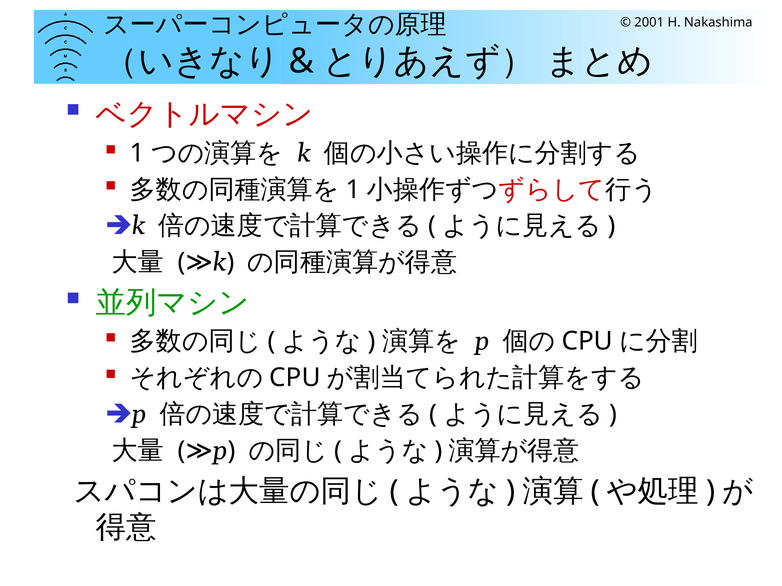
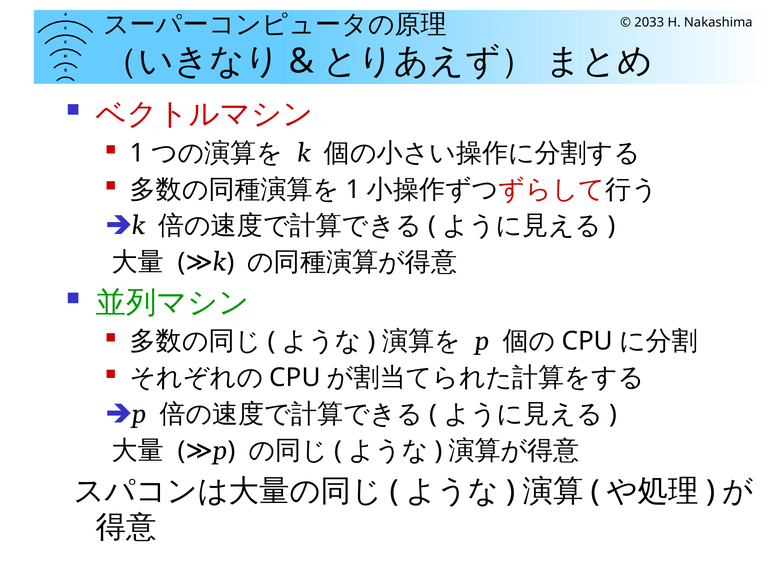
2001: 2001 -> 2033 (649, 23)
